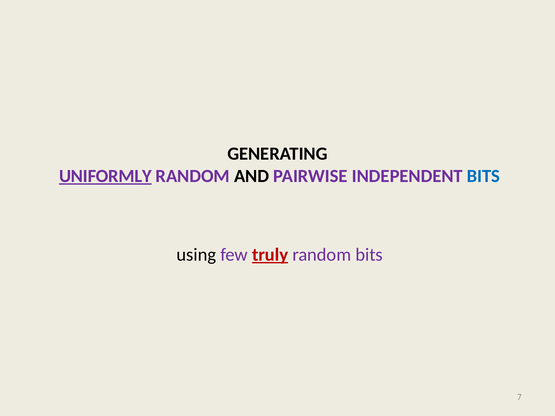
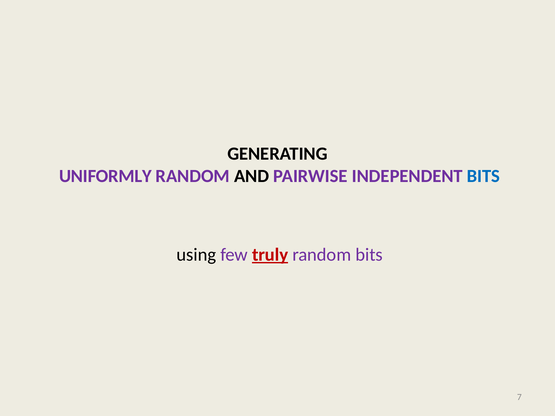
UNIFORMLY underline: present -> none (105, 176)
